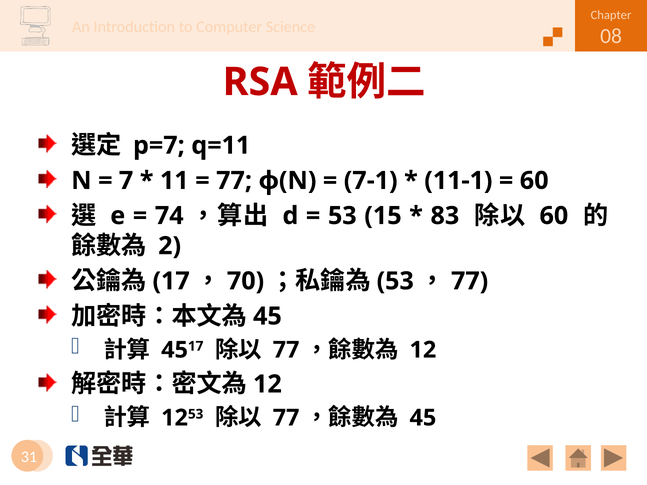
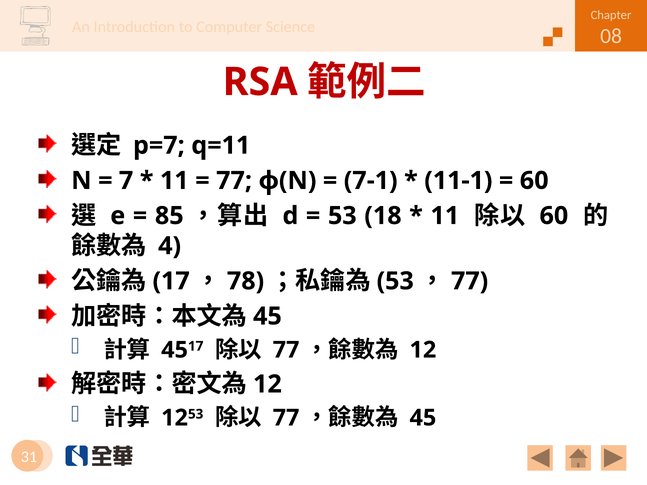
74: 74 -> 85 (169, 216)
15: 15 -> 18 (383, 216)
83: 83 -> 11 (445, 216)
2: 2 -> 4 (170, 246)
70: 70 -> 78 (246, 281)
